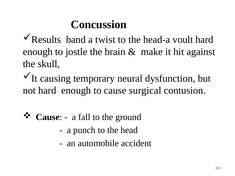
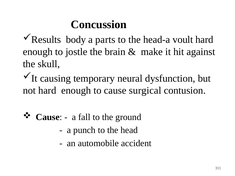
band: band -> body (76, 40)
twist: twist -> parts (105, 40)
